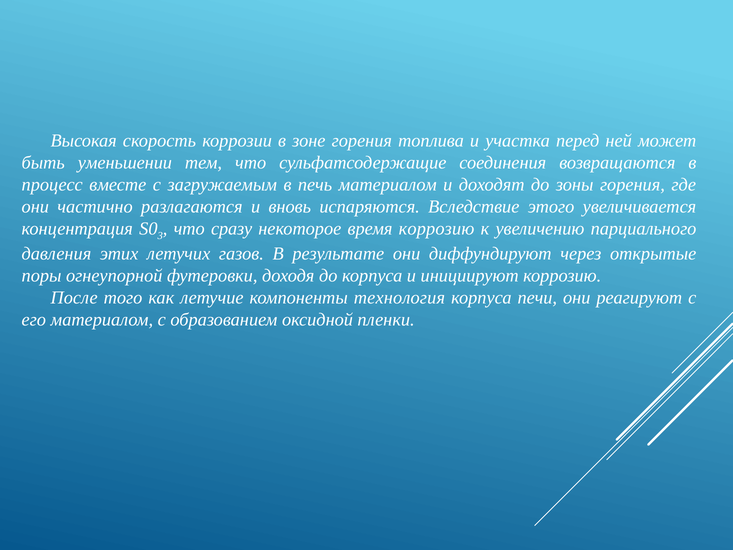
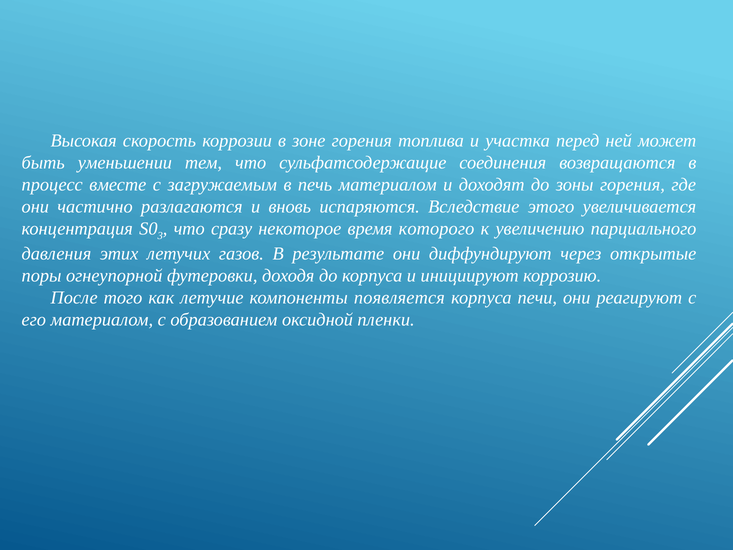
время коррозию: коррозию -> которого (437, 229)
технология: технология -> появляется (399, 298)
